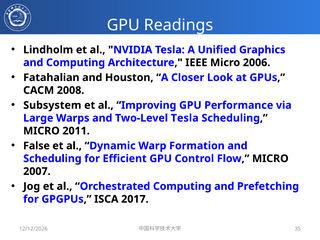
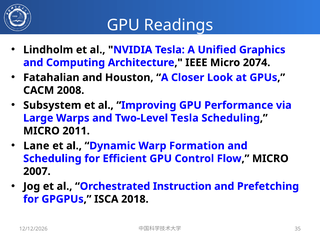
2006: 2006 -> 2074 (257, 63)
False: False -> Lane (36, 146)
Orchestrated Computing: Computing -> Instruction (182, 186)
2017: 2017 -> 2018 (135, 199)
